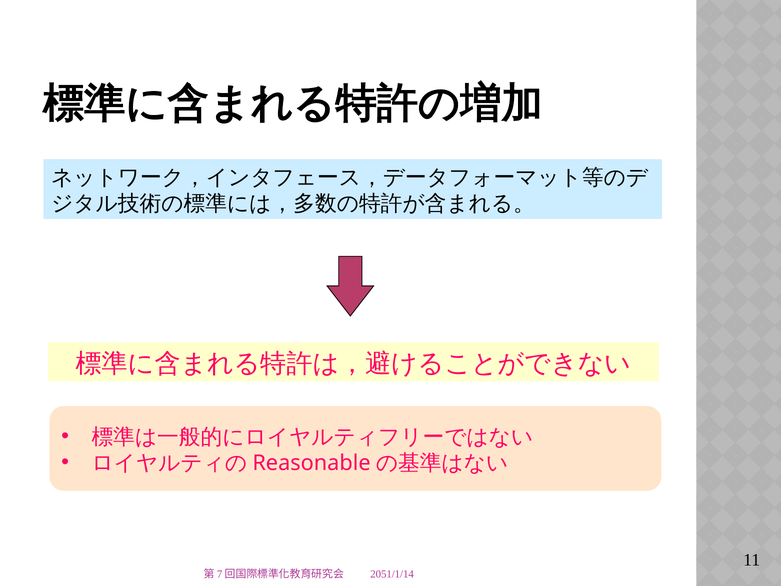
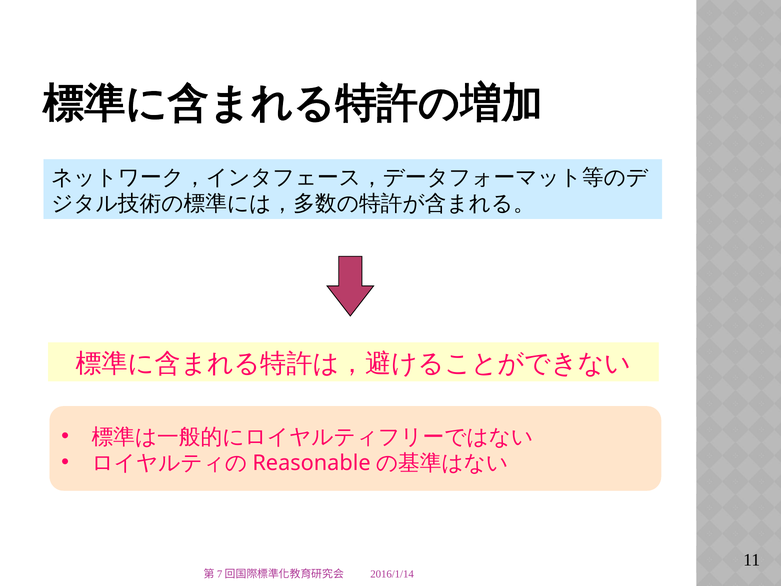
2051/1/14: 2051/1/14 -> 2016/1/14 (392, 574)
